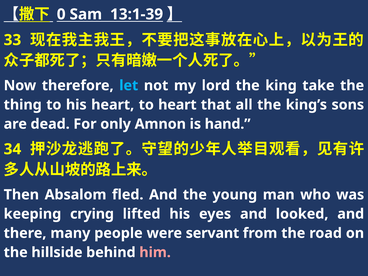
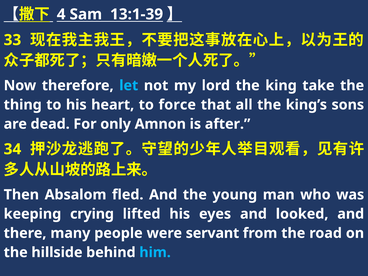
0: 0 -> 4 (61, 14)
to heart: heart -> force (177, 105)
hand: hand -> after (228, 124)
him colour: pink -> light blue (155, 252)
